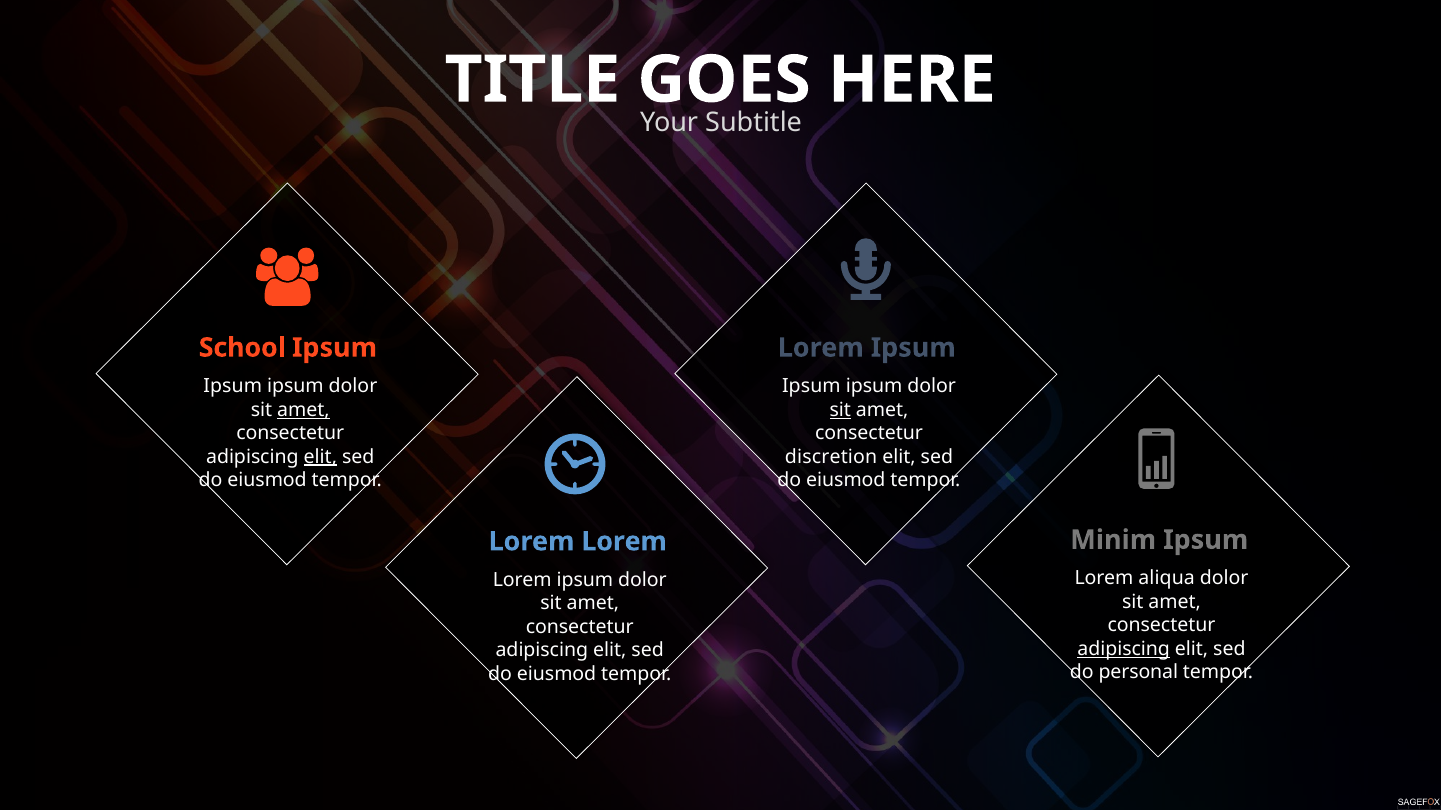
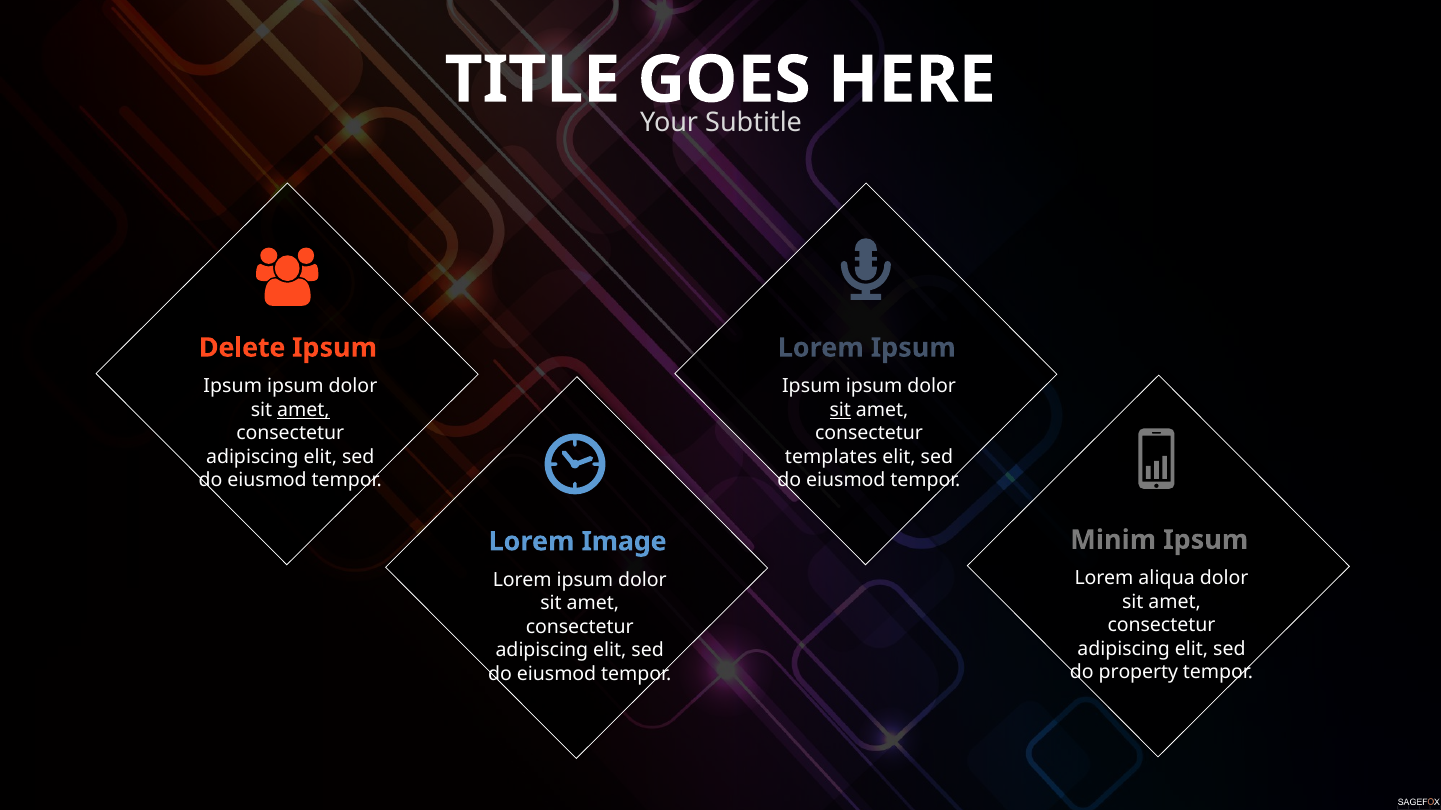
School: School -> Delete (242, 348)
elit underline: present -> none (320, 457)
discretion: discretion -> templates (831, 457)
Lorem: Lorem -> Image (624, 542)
adipiscing underline: present -> none (1124, 649)
personal: personal -> property (1138, 673)
